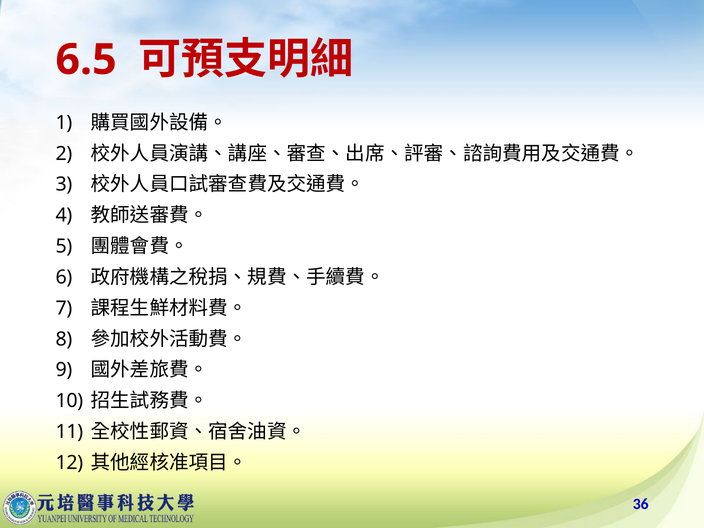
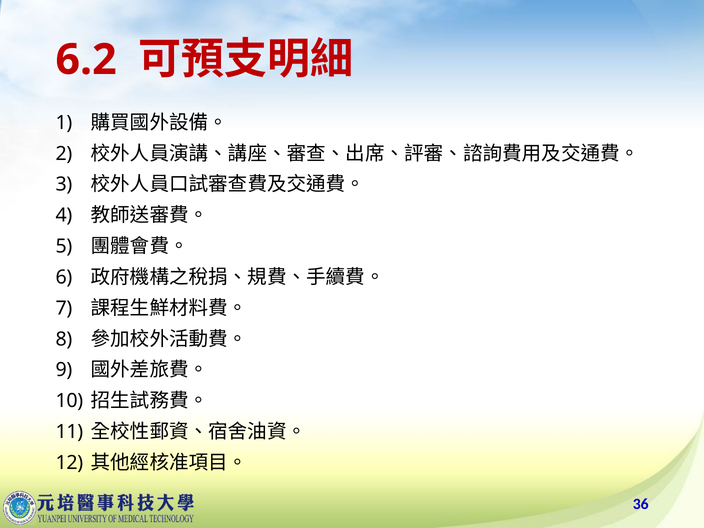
6.5: 6.5 -> 6.2 (86, 60)
